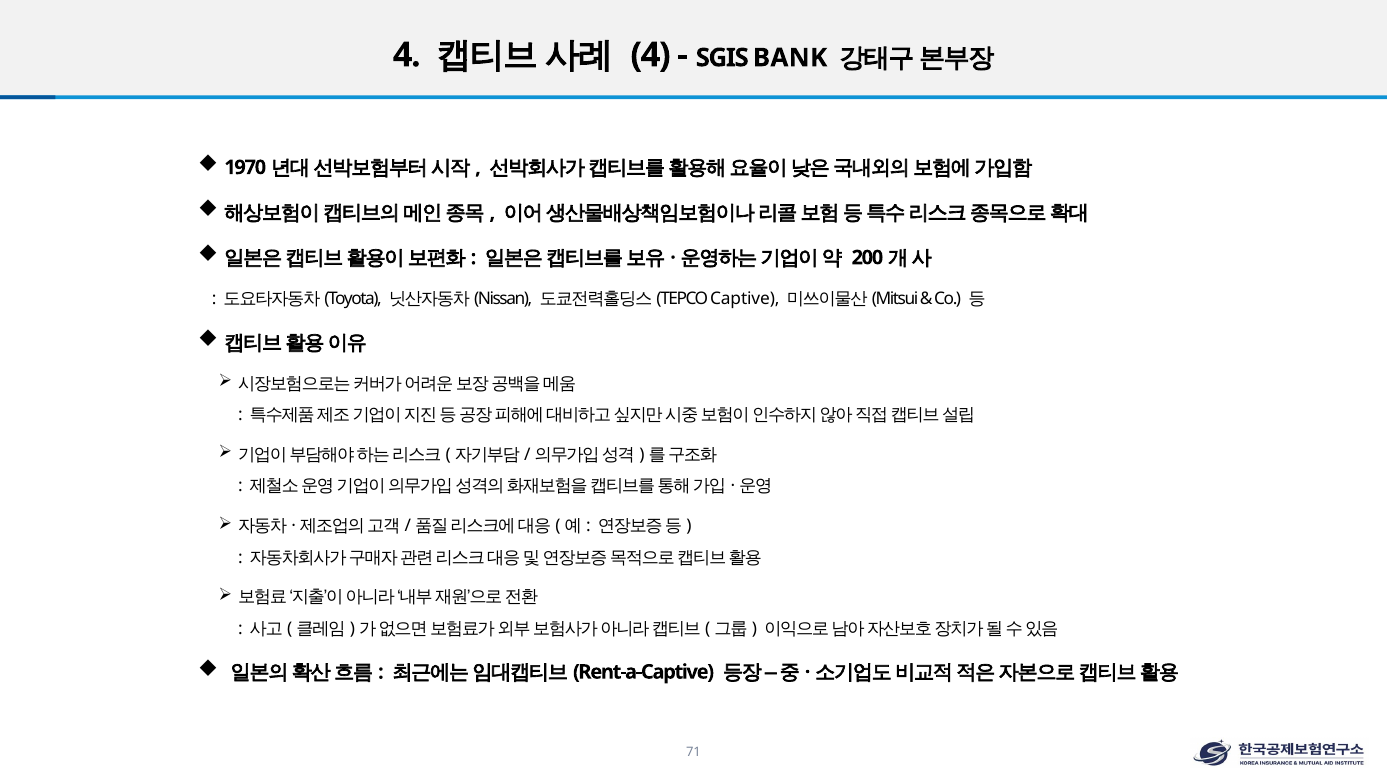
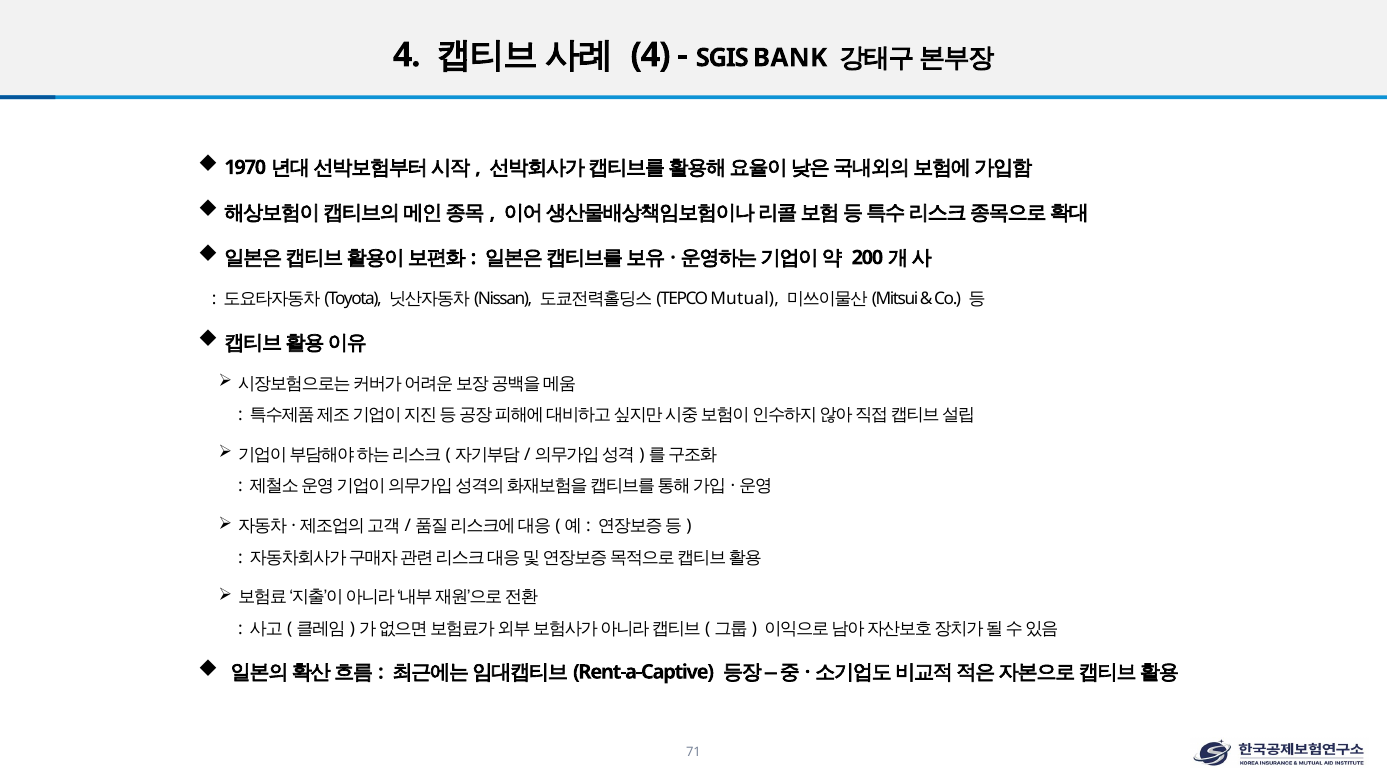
Captive: Captive -> Mutual (745, 299)
